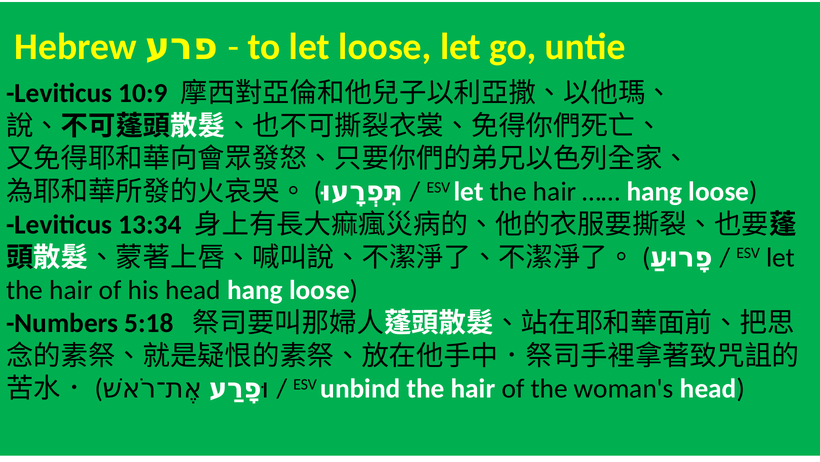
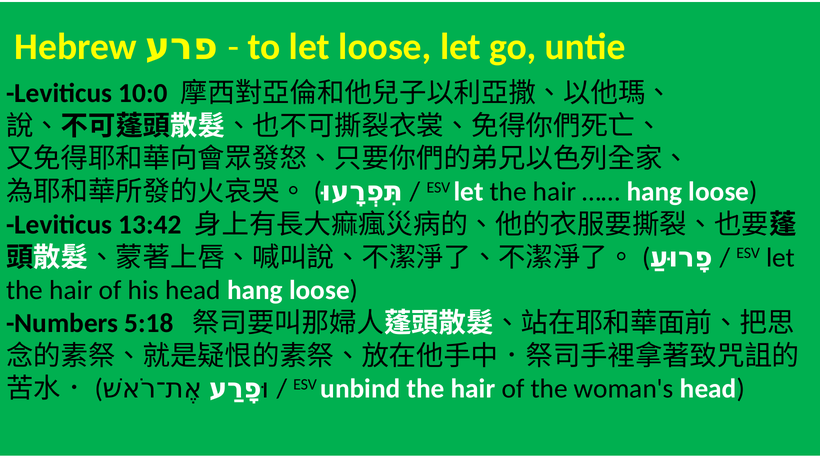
10:9: 10:9 -> 10:0 (143, 93)
13:34: 13:34 -> 13:42 (150, 224)
